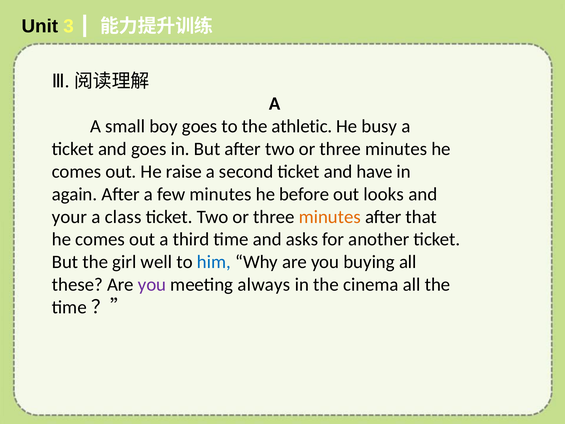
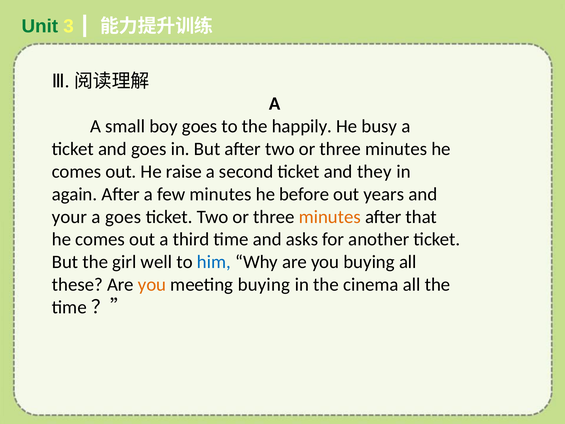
Unit colour: black -> green (40, 26)
athletic: athletic -> happily (302, 126)
have: have -> they (374, 171)
looks: looks -> years (384, 194)
a class: class -> goes (123, 217)
you colour: purple -> orange (152, 284)
meeting always: always -> buying (264, 284)
